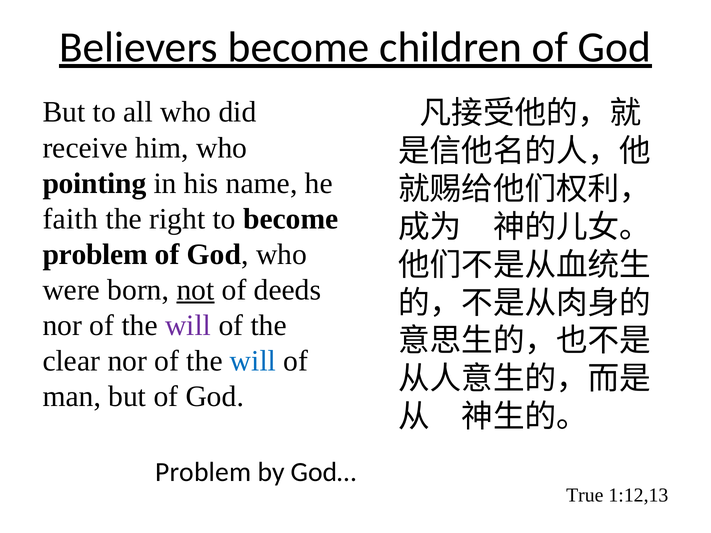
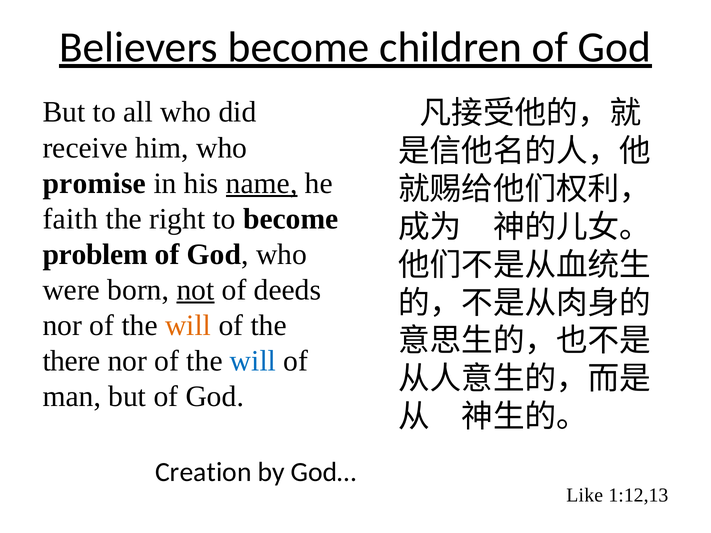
pointing: pointing -> promise (94, 183)
name underline: none -> present (262, 183)
will colour: purple -> orange (188, 326)
clear: clear -> there (72, 361)
Problem: Problem -> Creation (203, 472)
True: True -> Like (585, 495)
